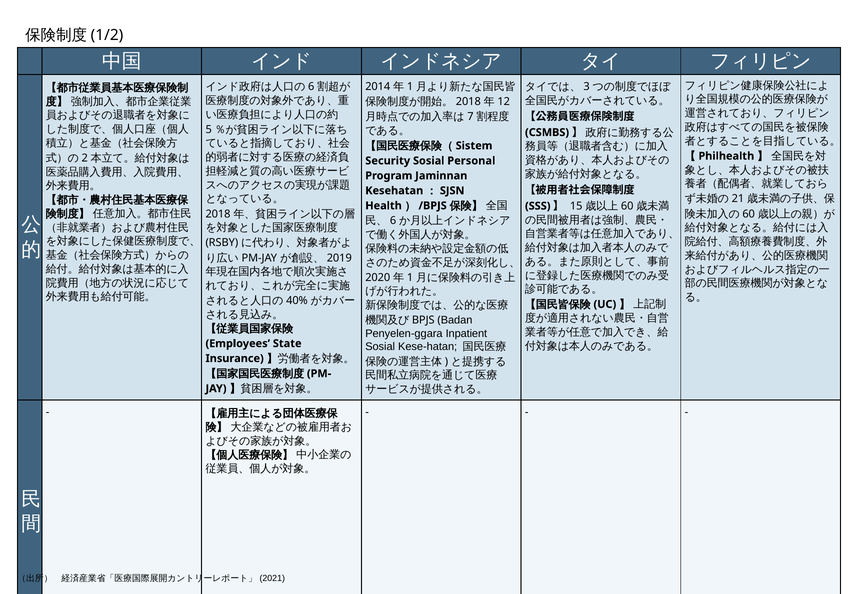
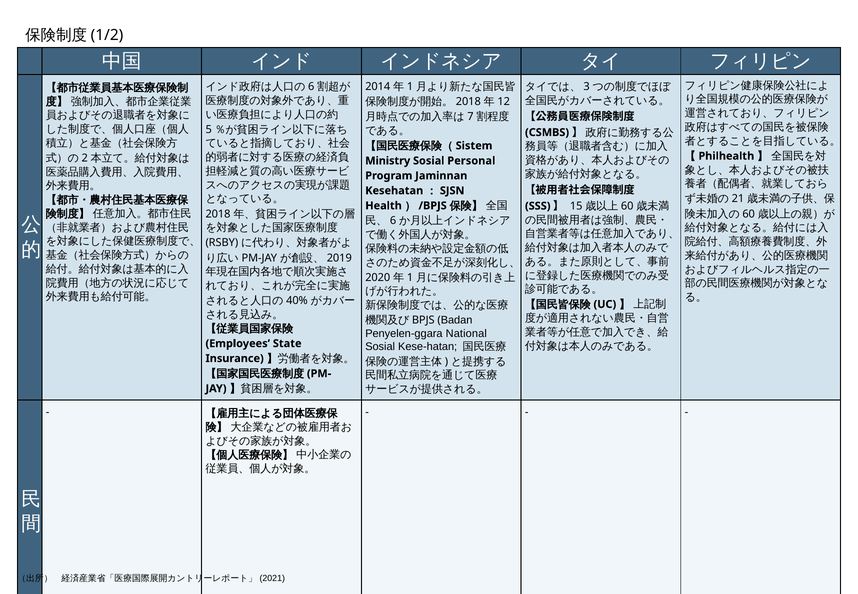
Security: Security -> Ministry (388, 161)
Inpatient: Inpatient -> National (466, 333)
